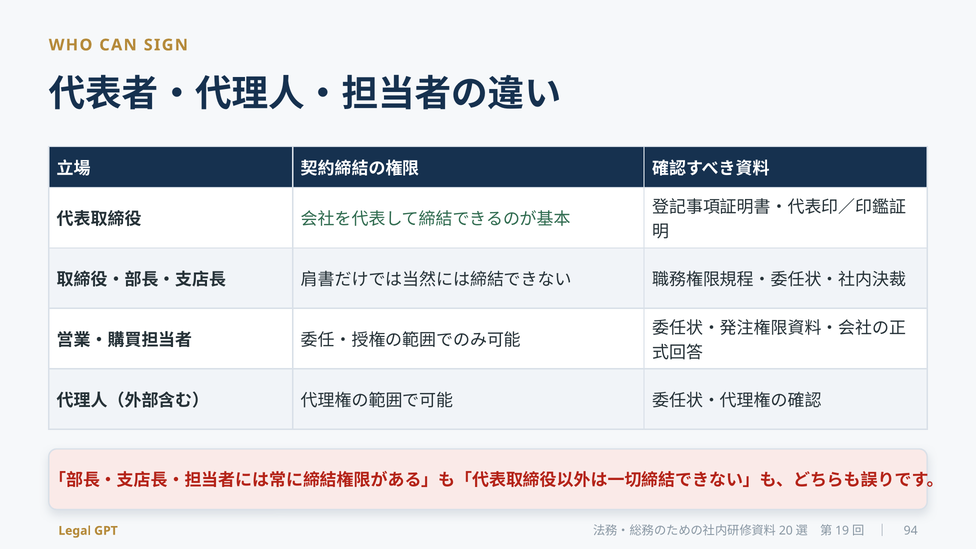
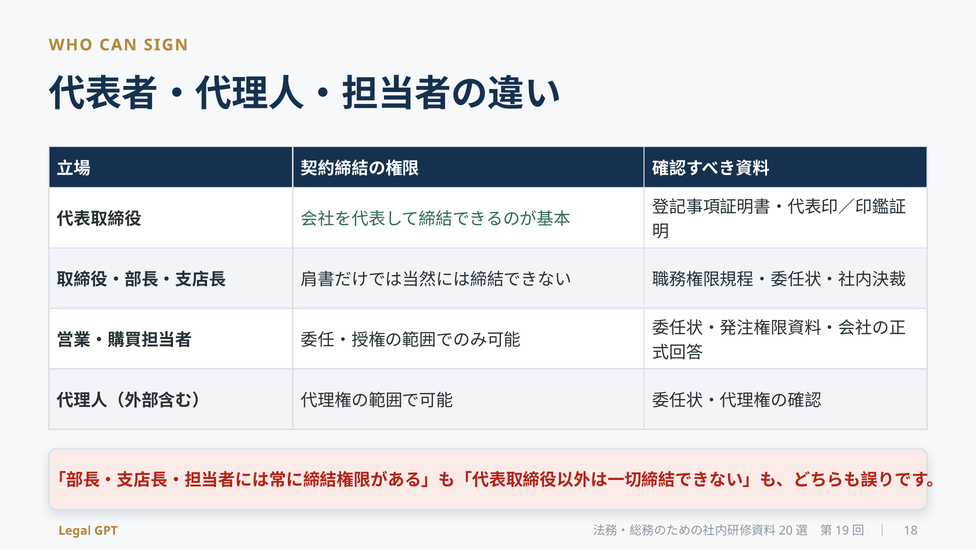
94: 94 -> 18 (911, 531)
